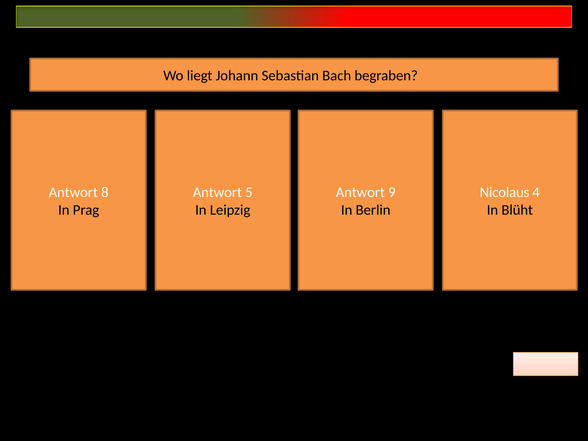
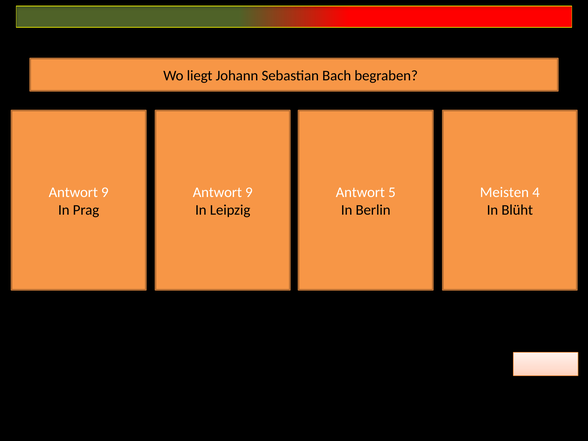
8: 8 -> 9 (105, 192)
5: 5 -> 9 (249, 192)
9: 9 -> 5 (392, 192)
Nicolaus: Nicolaus -> Meisten (504, 192)
